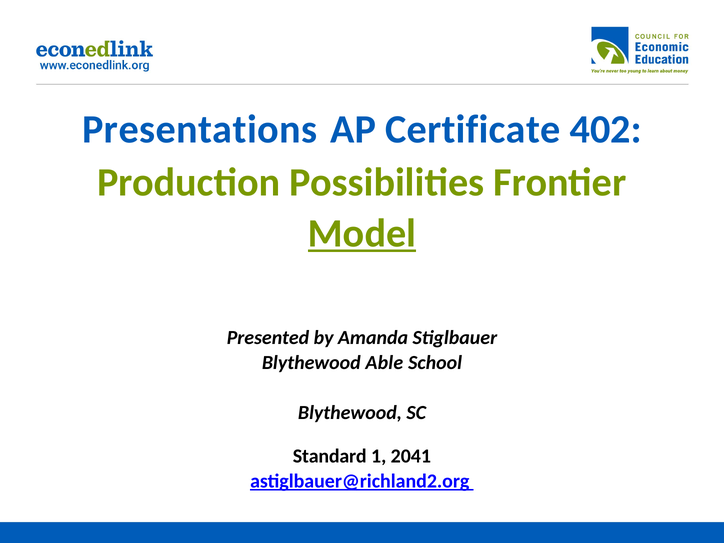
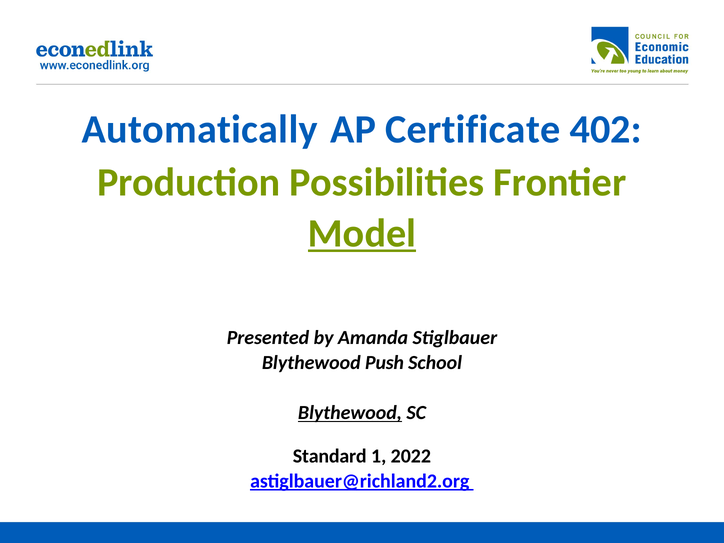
Presentations: Presentations -> Automatically (200, 129)
Able: Able -> Push (385, 363)
Blythewood underline: none -> present (350, 413)
2041: 2041 -> 2022 (411, 456)
